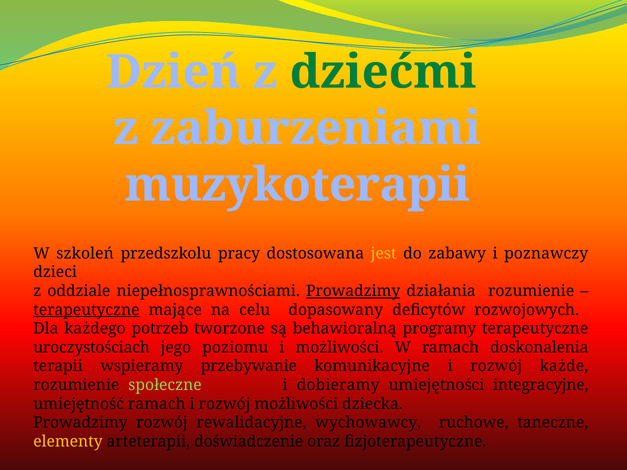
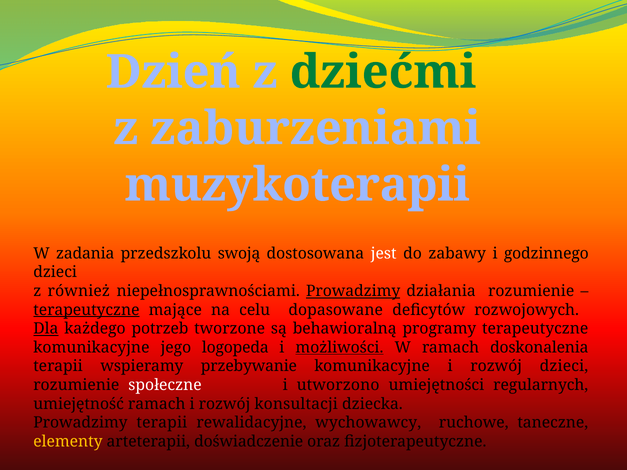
szkoleń: szkoleń -> zadania (85, 254)
pracy: pracy -> swoją (239, 254)
jest colour: yellow -> white (384, 254)
poznawczy: poznawczy -> godzinnego (546, 254)
oddziale: oddziale -> również (79, 291)
dopasowany: dopasowany -> dopasowane (336, 310)
Dla underline: none -> present (46, 329)
uroczystościach: uroczystościach -> komunikacyjne (91, 348)
poziomu: poziomu -> logopeda (235, 348)
możliwości underline: none -> present (339, 348)
rozwój każde: każde -> dzieci (564, 366)
społeczne colour: light green -> white (165, 385)
dobieramy: dobieramy -> utworzono (338, 385)
integracyjne: integracyjne -> regularnych (541, 385)
rozwój możliwości: możliwości -> konsultacji (296, 404)
Prowadzimy rozwój: rozwój -> terapii (162, 423)
